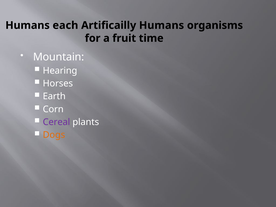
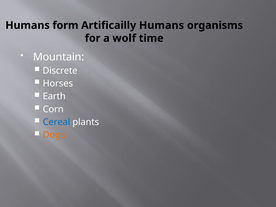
each: each -> form (65, 25)
fruit: fruit -> wolf (124, 38)
Hearing: Hearing -> Discrete (60, 71)
Cereal colour: purple -> blue (56, 122)
